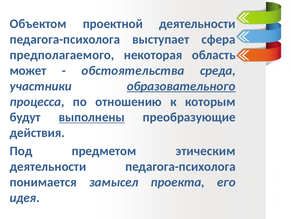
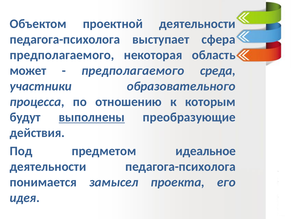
обстоятельства: обстоятельства -> предполагаемого (133, 70)
образовательного underline: present -> none (181, 86)
этическим: этическим -> идеальное (206, 151)
